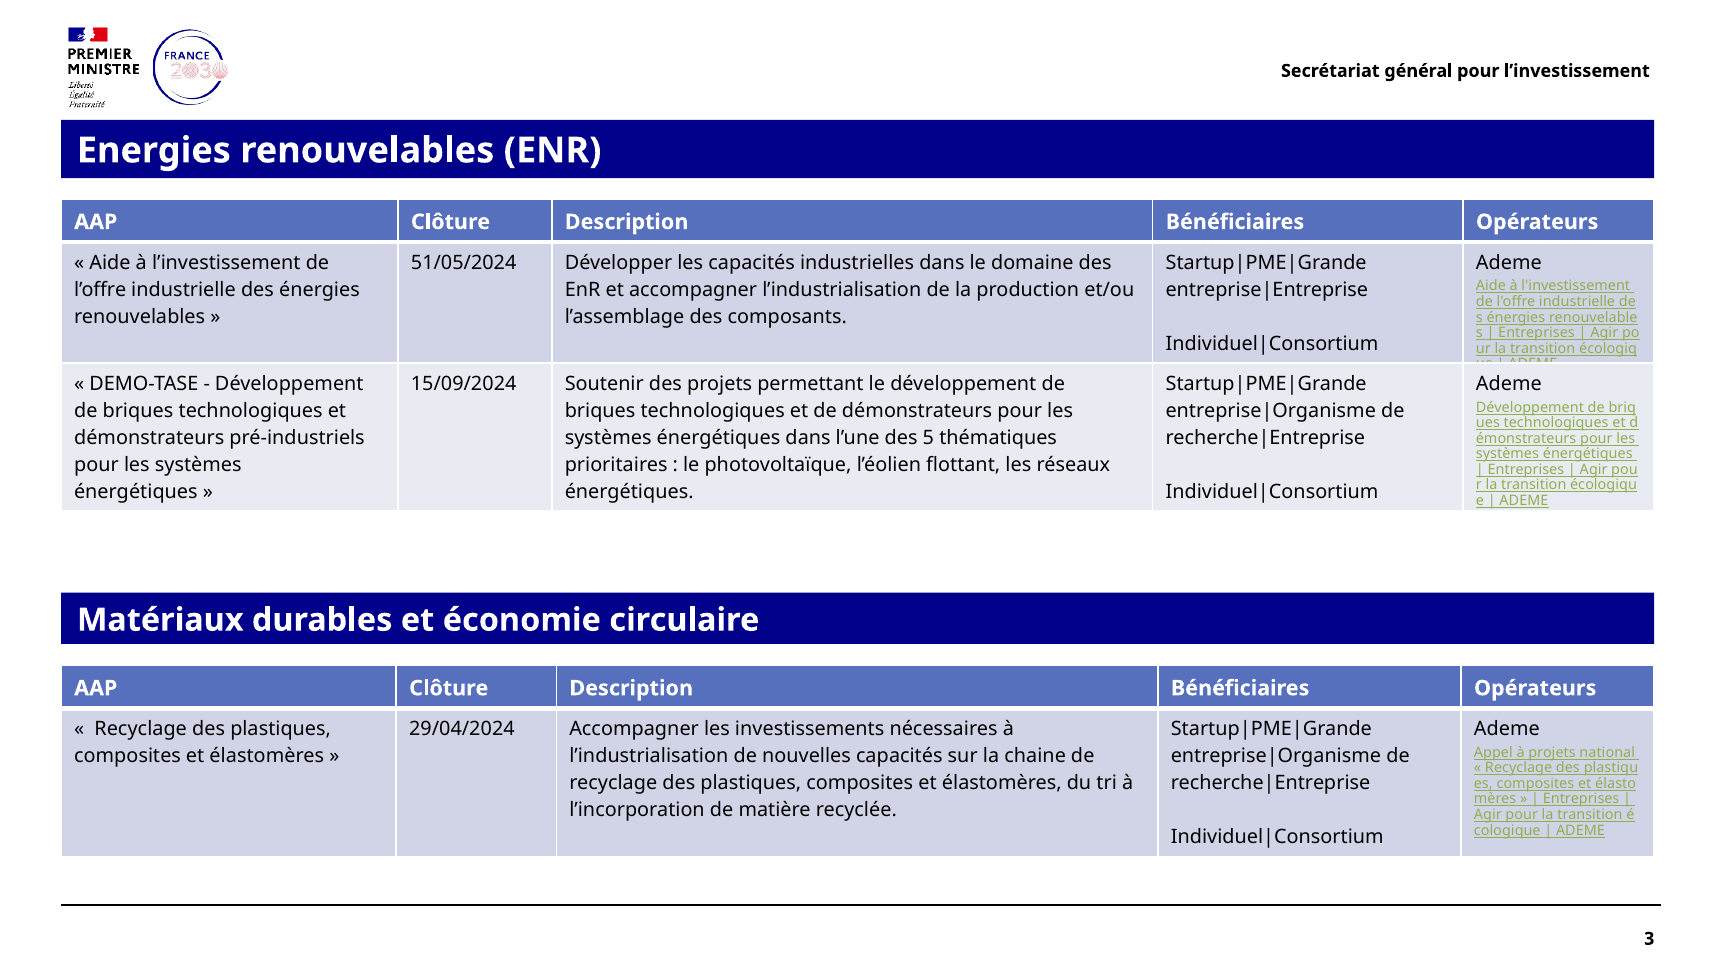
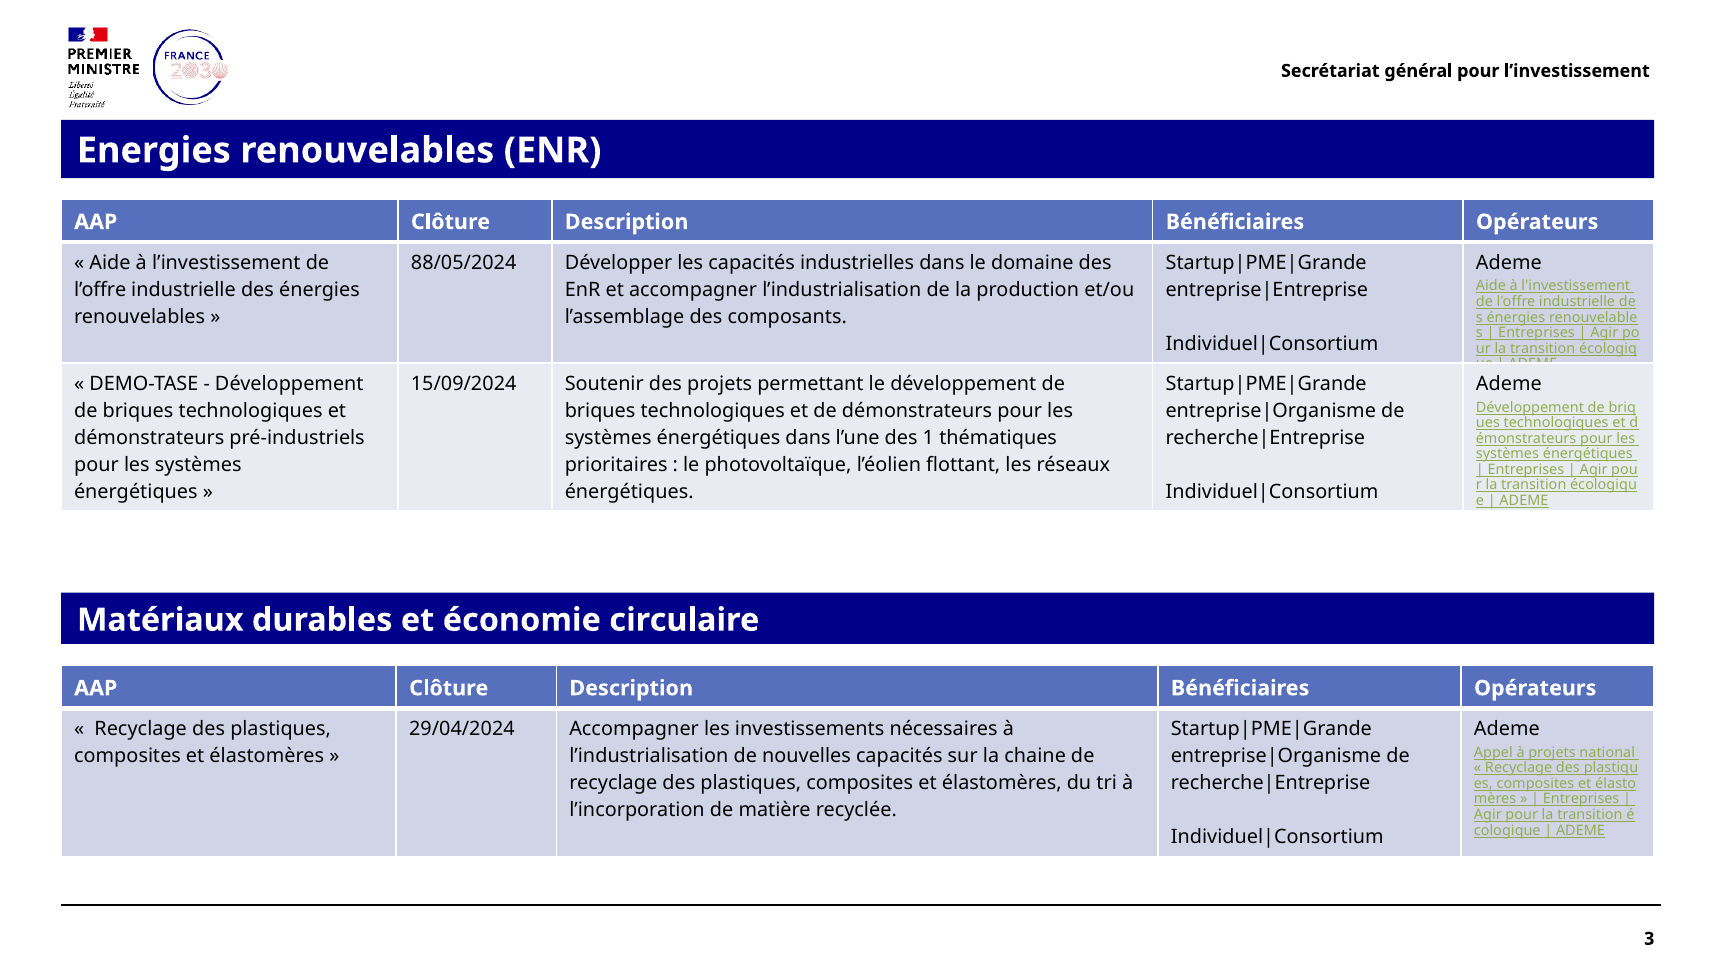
51/05/2024: 51/05/2024 -> 88/05/2024 (464, 263)
5: 5 -> 1 (928, 438)
